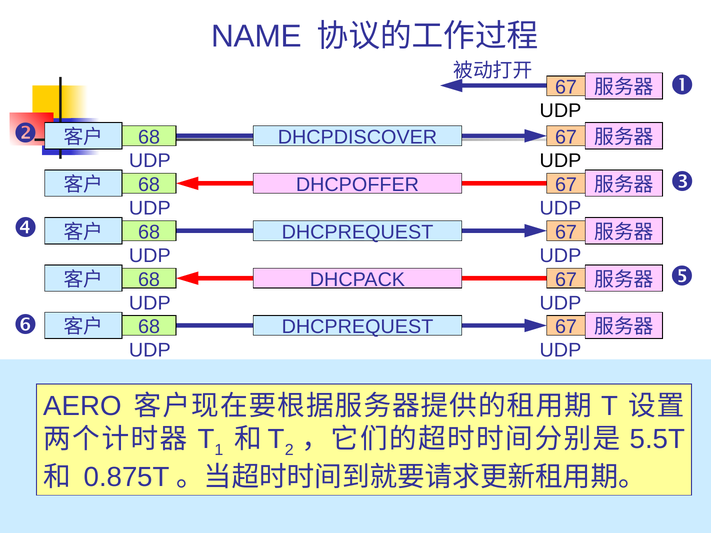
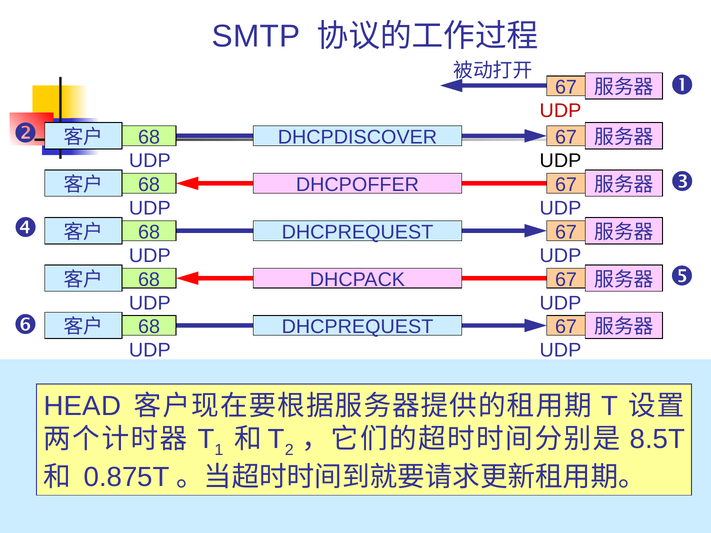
NAME: NAME -> SMTP (256, 36)
UDP colour: black -> red (560, 111)
AERO: AERO -> HEAD (82, 406)
5.5T: 5.5T -> 8.5T (657, 439)
